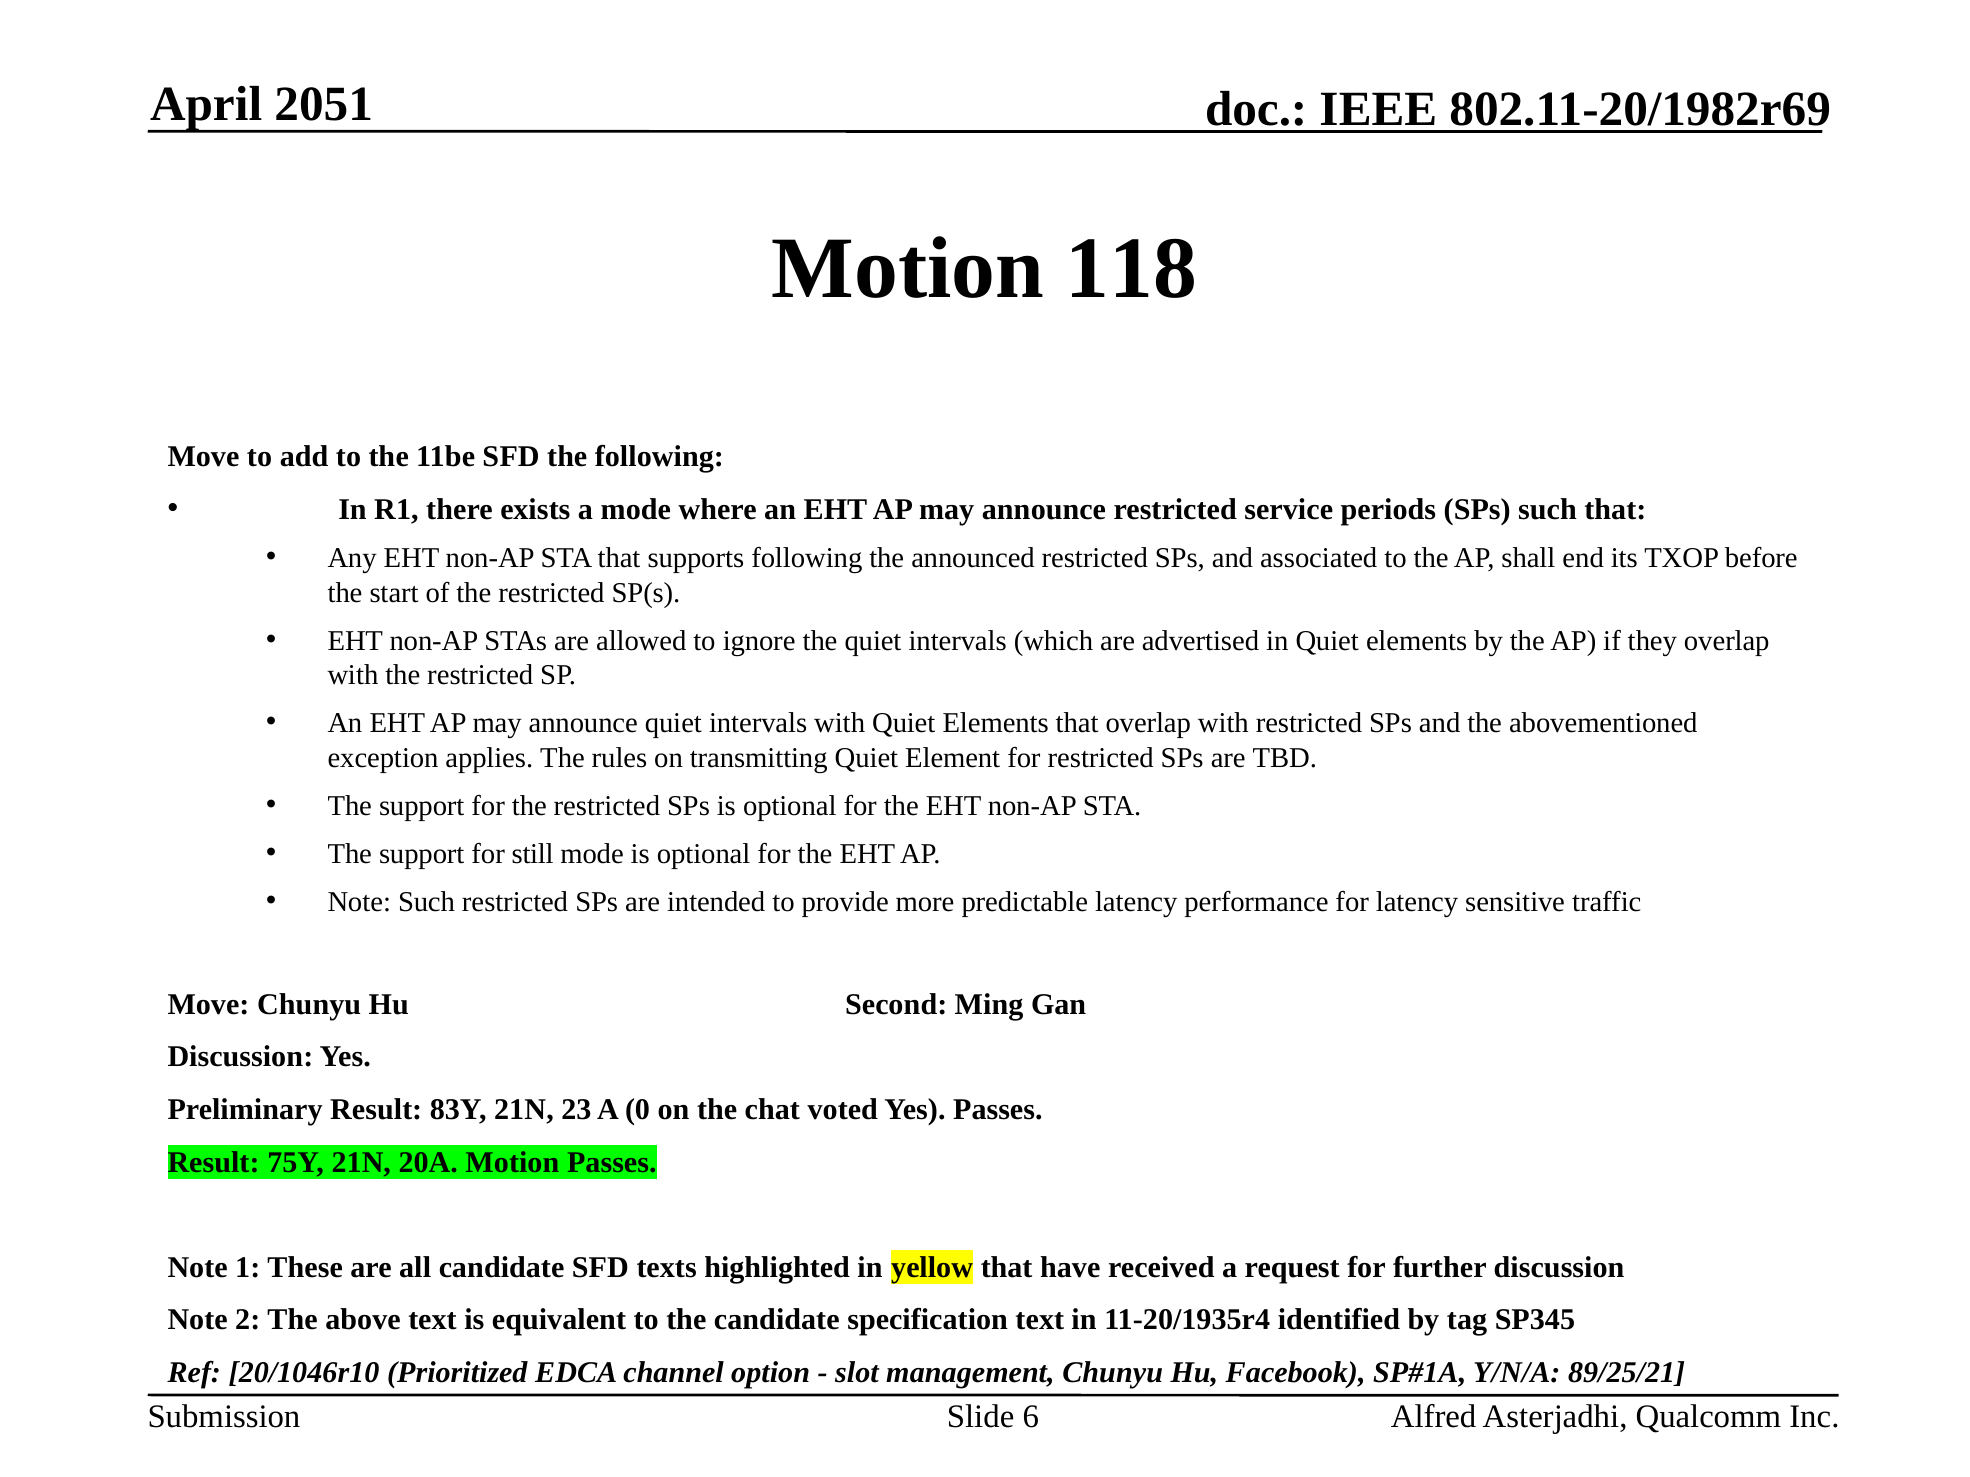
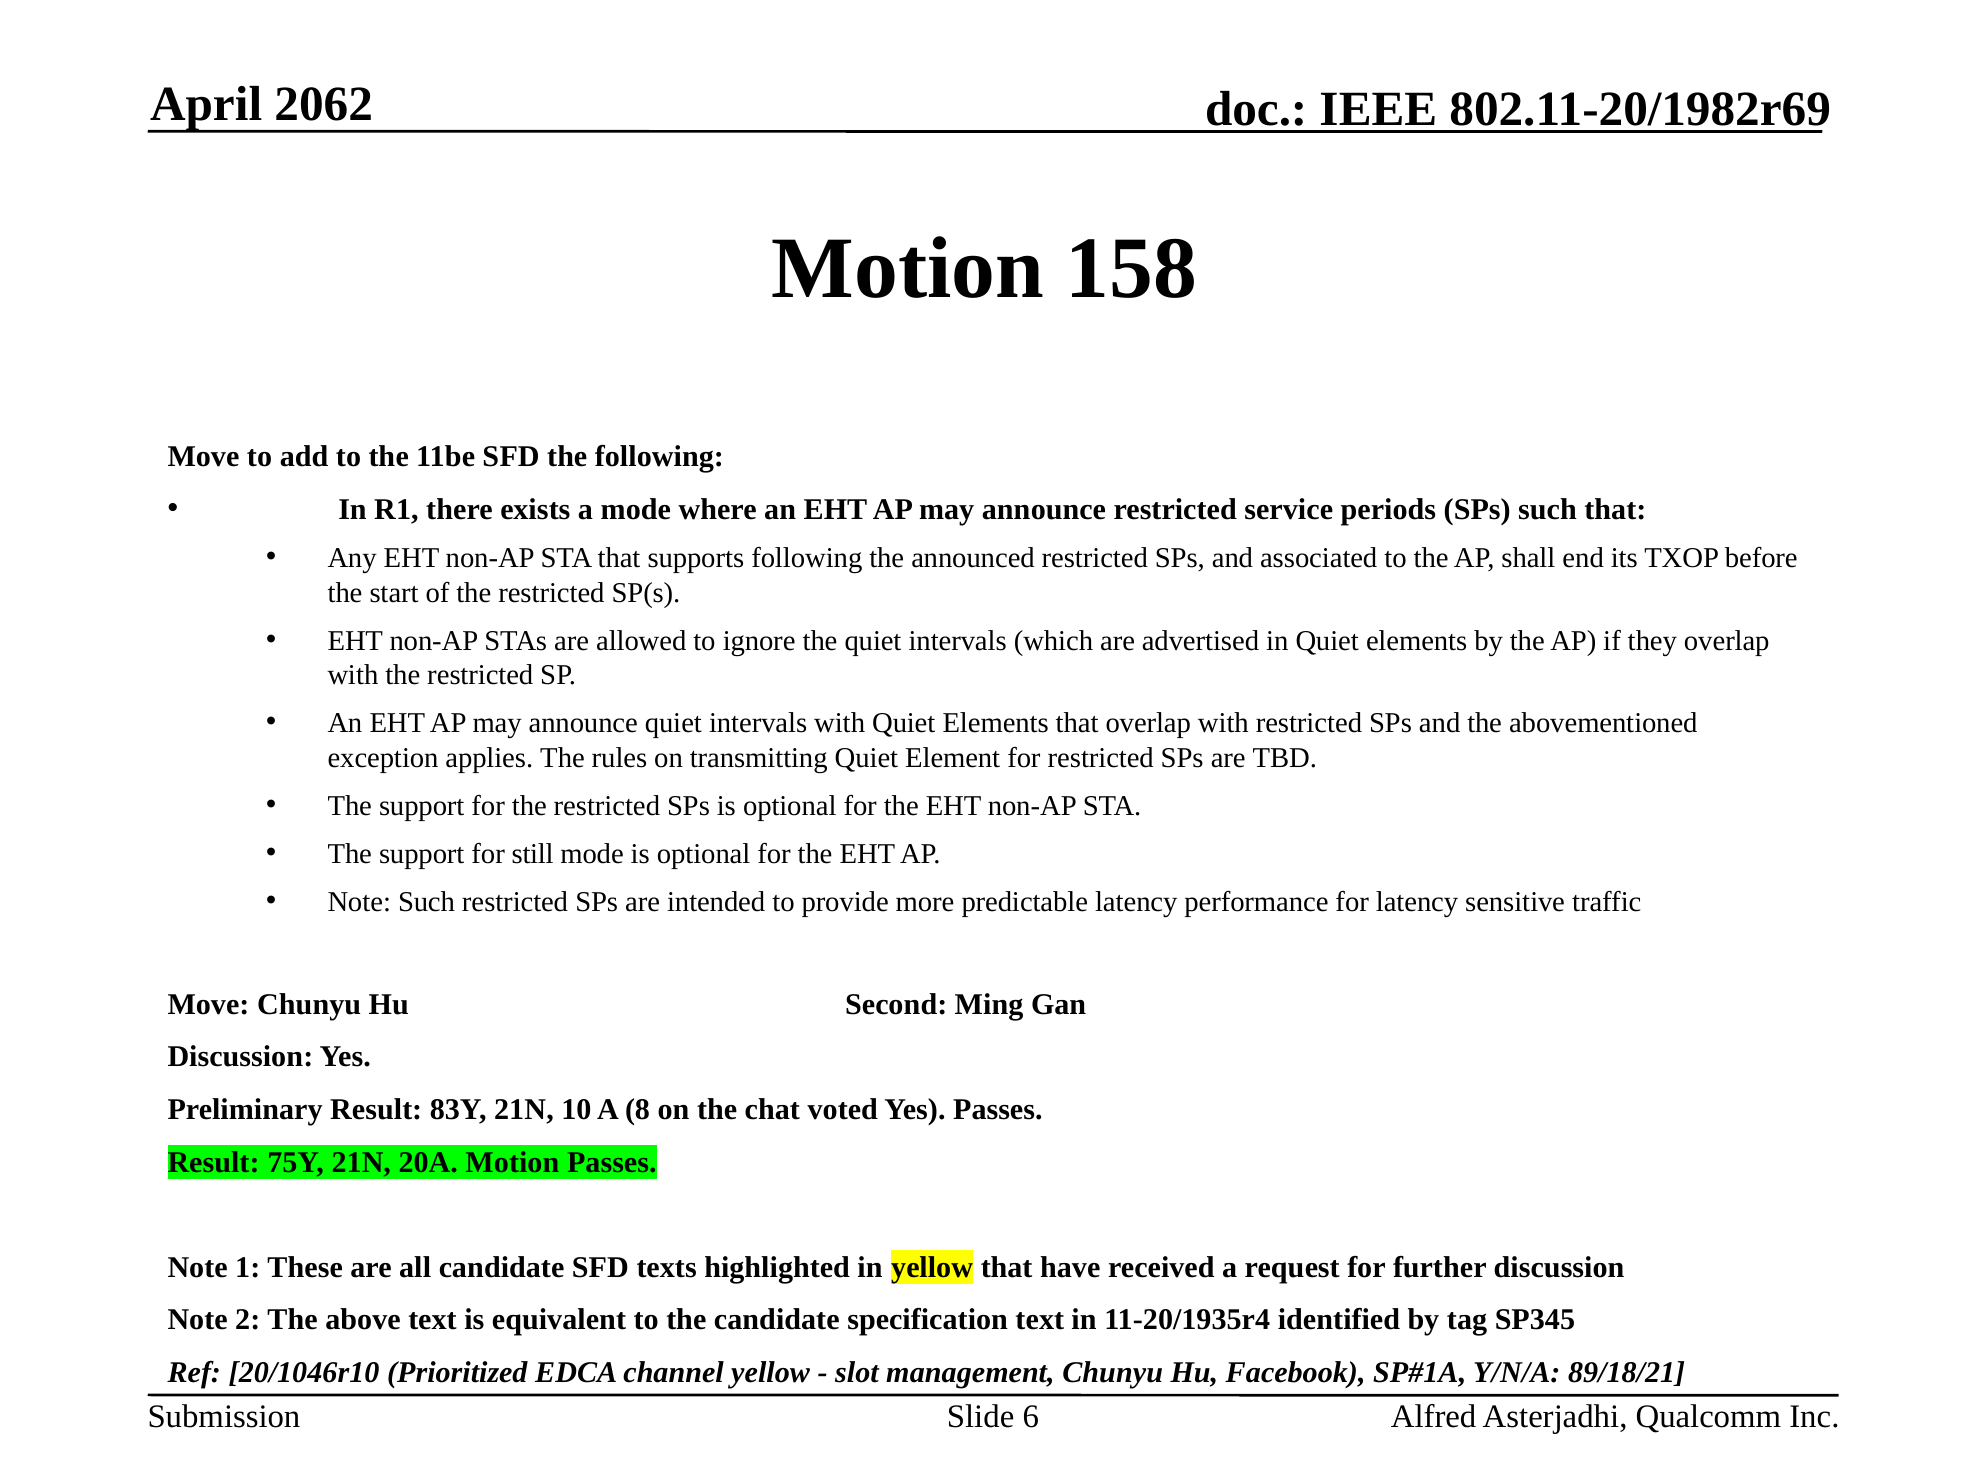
2051: 2051 -> 2062 (324, 104)
118: 118 -> 158 (1132, 269)
23: 23 -> 10 (576, 1110)
0: 0 -> 8 (638, 1110)
channel option: option -> yellow (771, 1373)
89/25/21: 89/25/21 -> 89/18/21 (1627, 1373)
